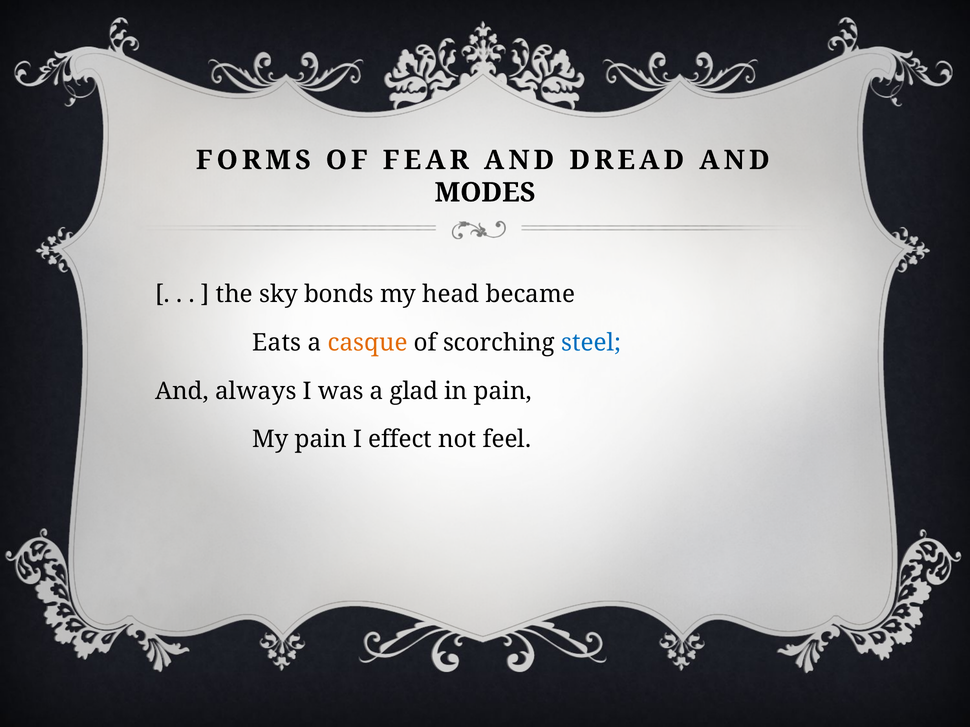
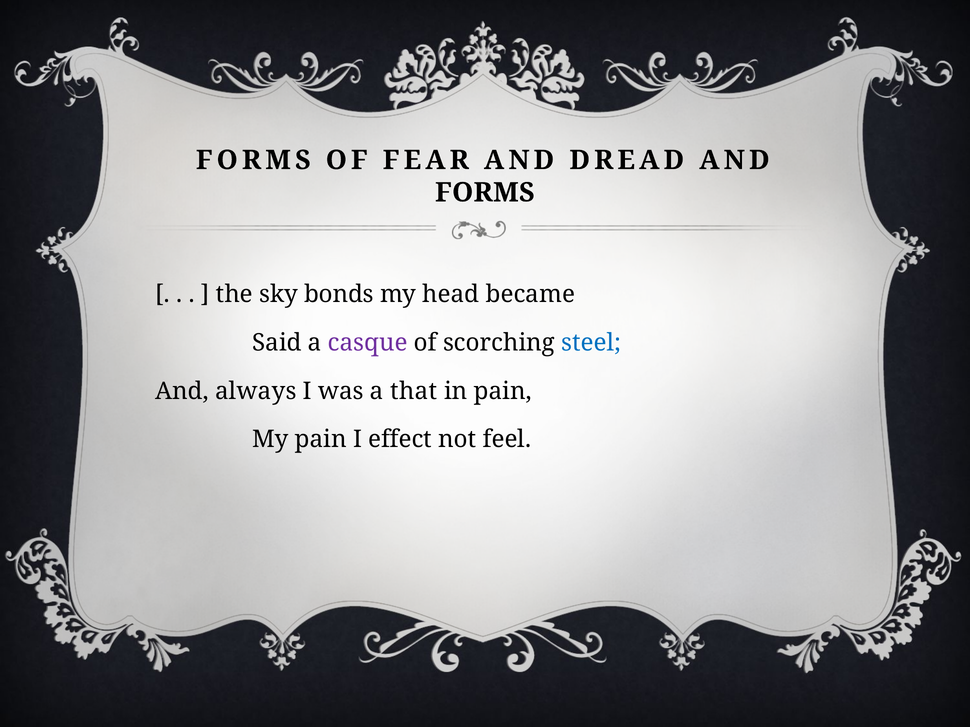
MODES: MODES -> FORMS (485, 193)
Eats: Eats -> Said (277, 343)
casque colour: orange -> purple (368, 343)
glad: glad -> that (414, 391)
